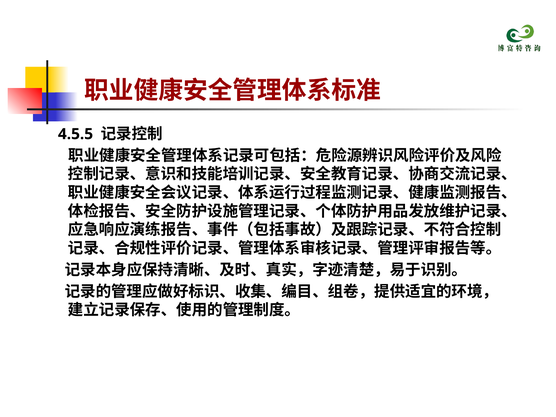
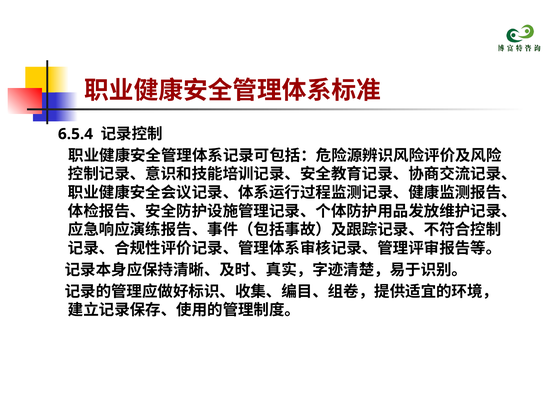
4.5.5: 4.5.5 -> 6.5.4 (75, 134)
